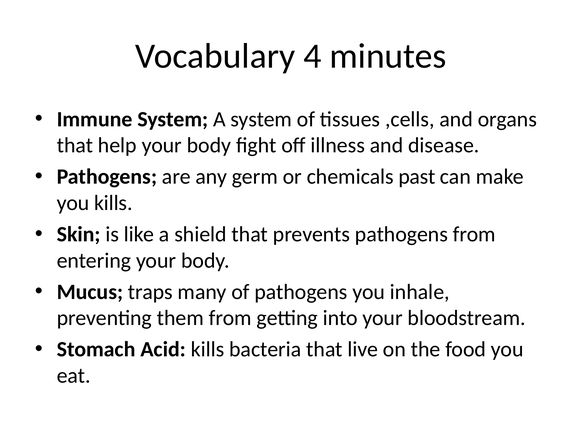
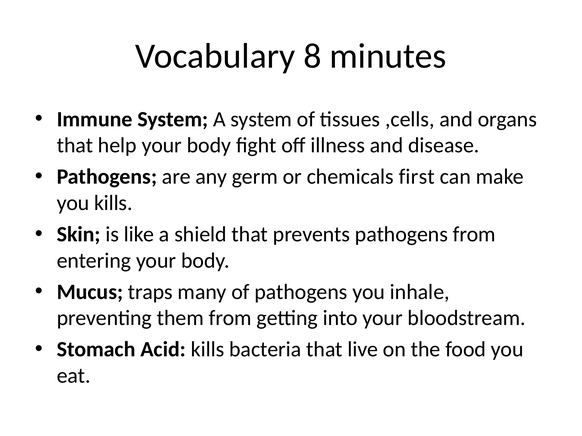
4: 4 -> 8 (312, 56)
past: past -> first (417, 177)
